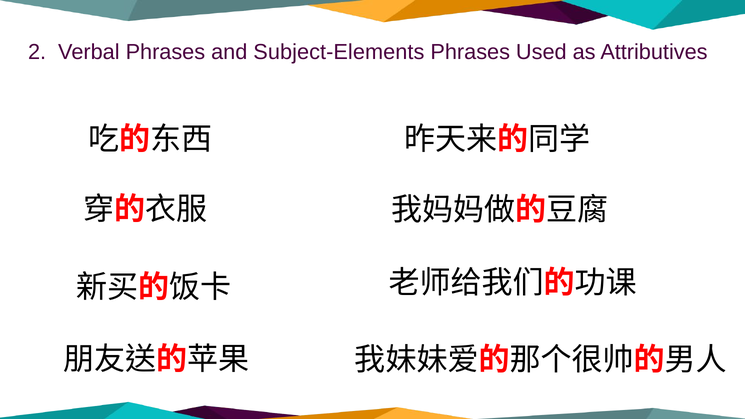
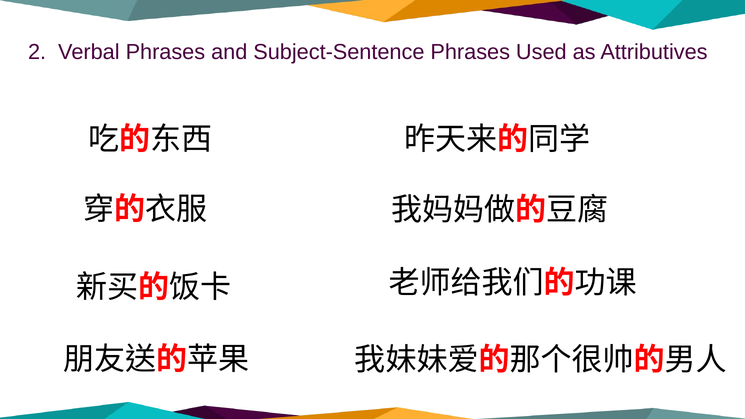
Subject-Elements: Subject-Elements -> Subject-Sentence (339, 52)
